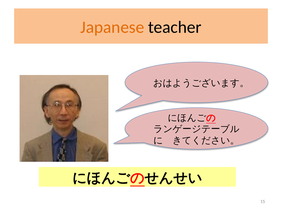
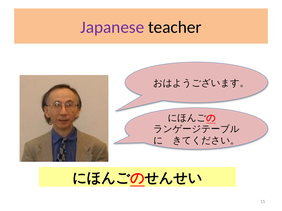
Japanese colour: orange -> purple (112, 27)
